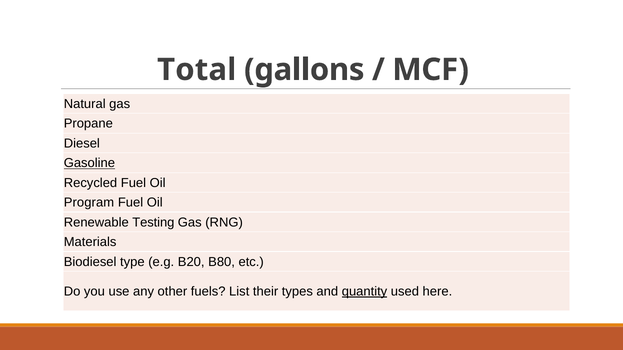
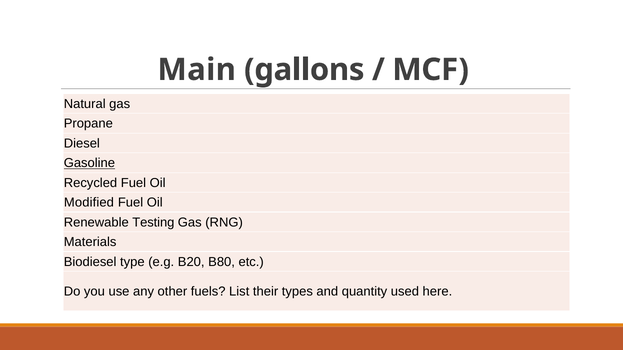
Total: Total -> Main (197, 70)
Program: Program -> Modified (89, 203)
quantity underline: present -> none (365, 292)
